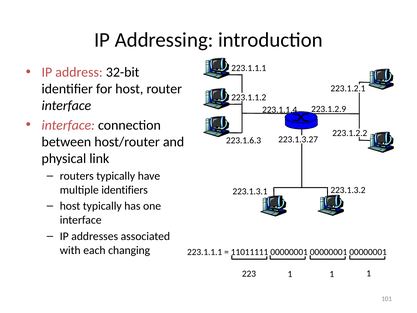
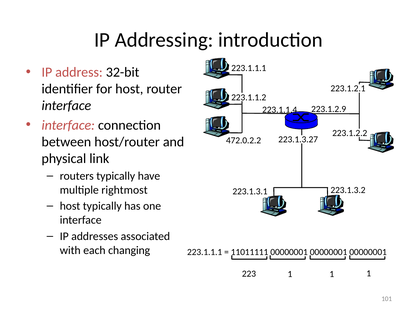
223.1.6.3: 223.1.6.3 -> 472.0.2.2 (244, 140)
identifiers: identifiers -> rightmost (125, 190)
